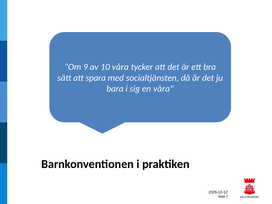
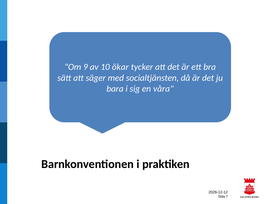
10 våra: våra -> ökar (120, 67)
spara: spara -> säger (96, 78)
